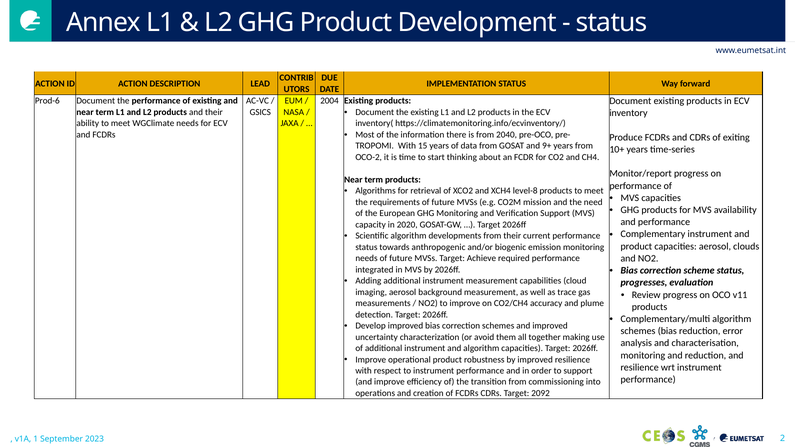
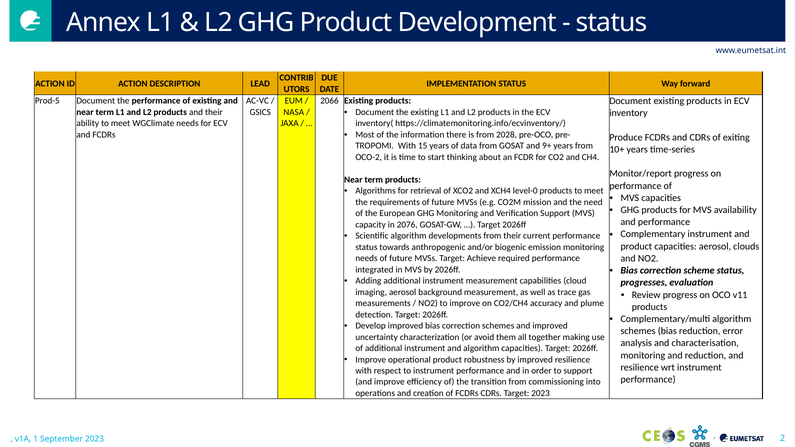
Prod-6: Prod-6 -> Prod-5 (47, 101)
2004: 2004 -> 2066 (329, 101)
2040: 2040 -> 2028 (507, 135)
level-8: level-8 -> level-0 (525, 191)
2020: 2020 -> 2076 (407, 225)
Target 2092: 2092 -> 2023 (541, 393)
